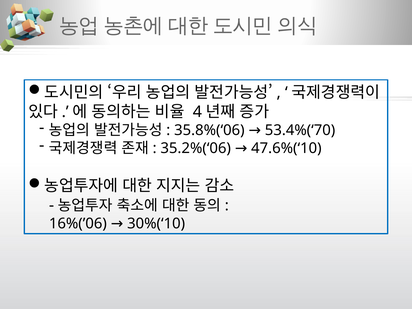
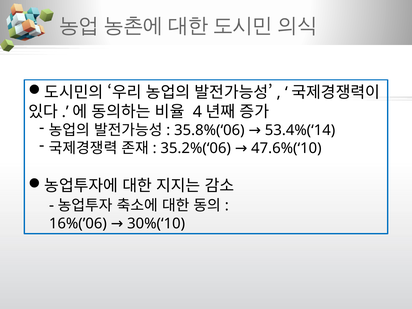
53.4%(‘70: 53.4%(‘70 -> 53.4%(‘14 (300, 130)
